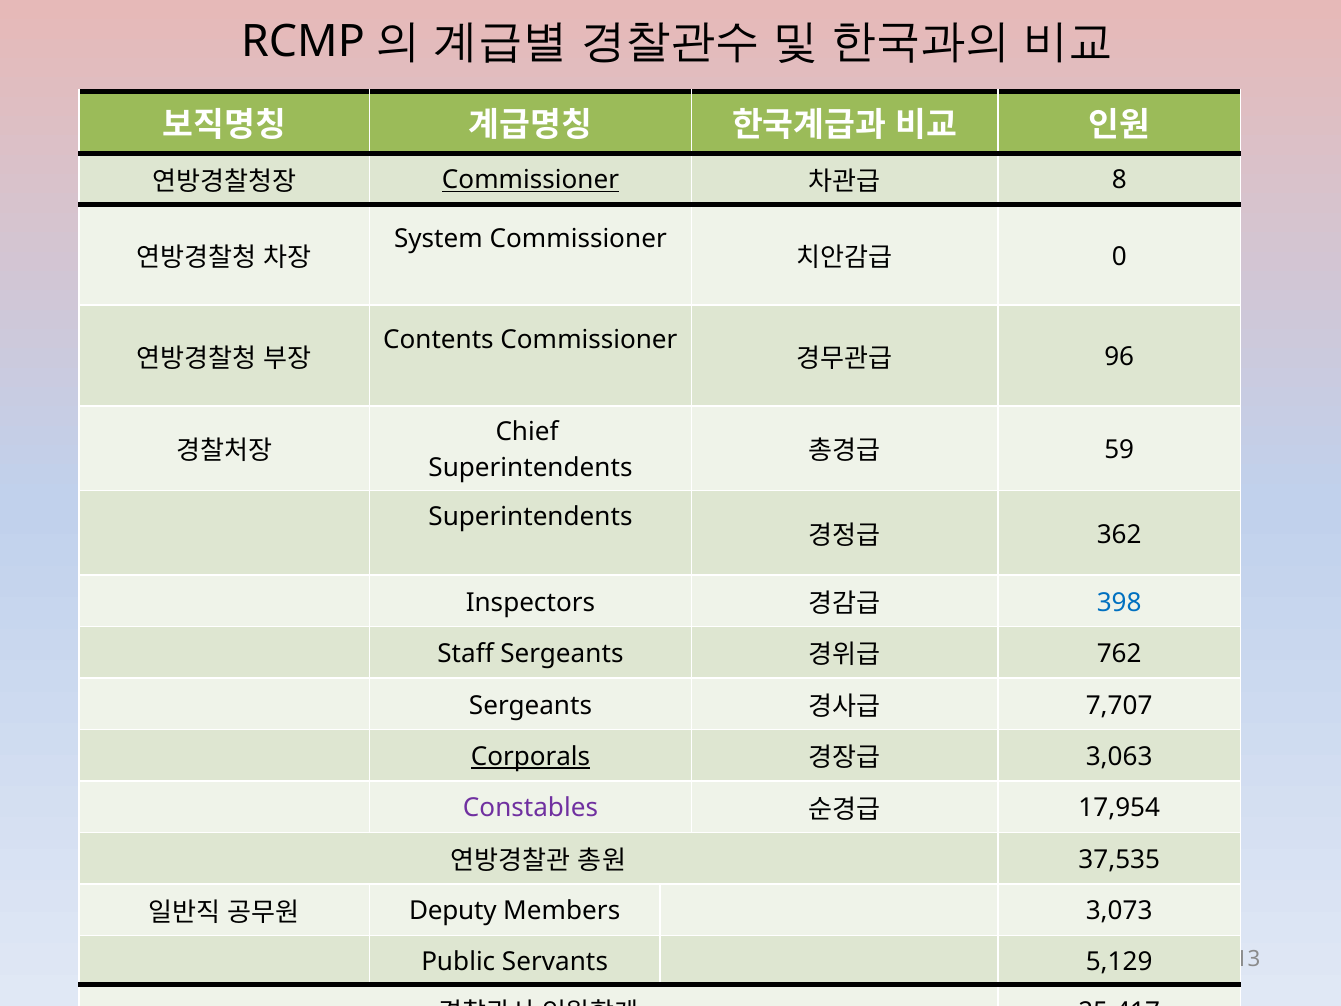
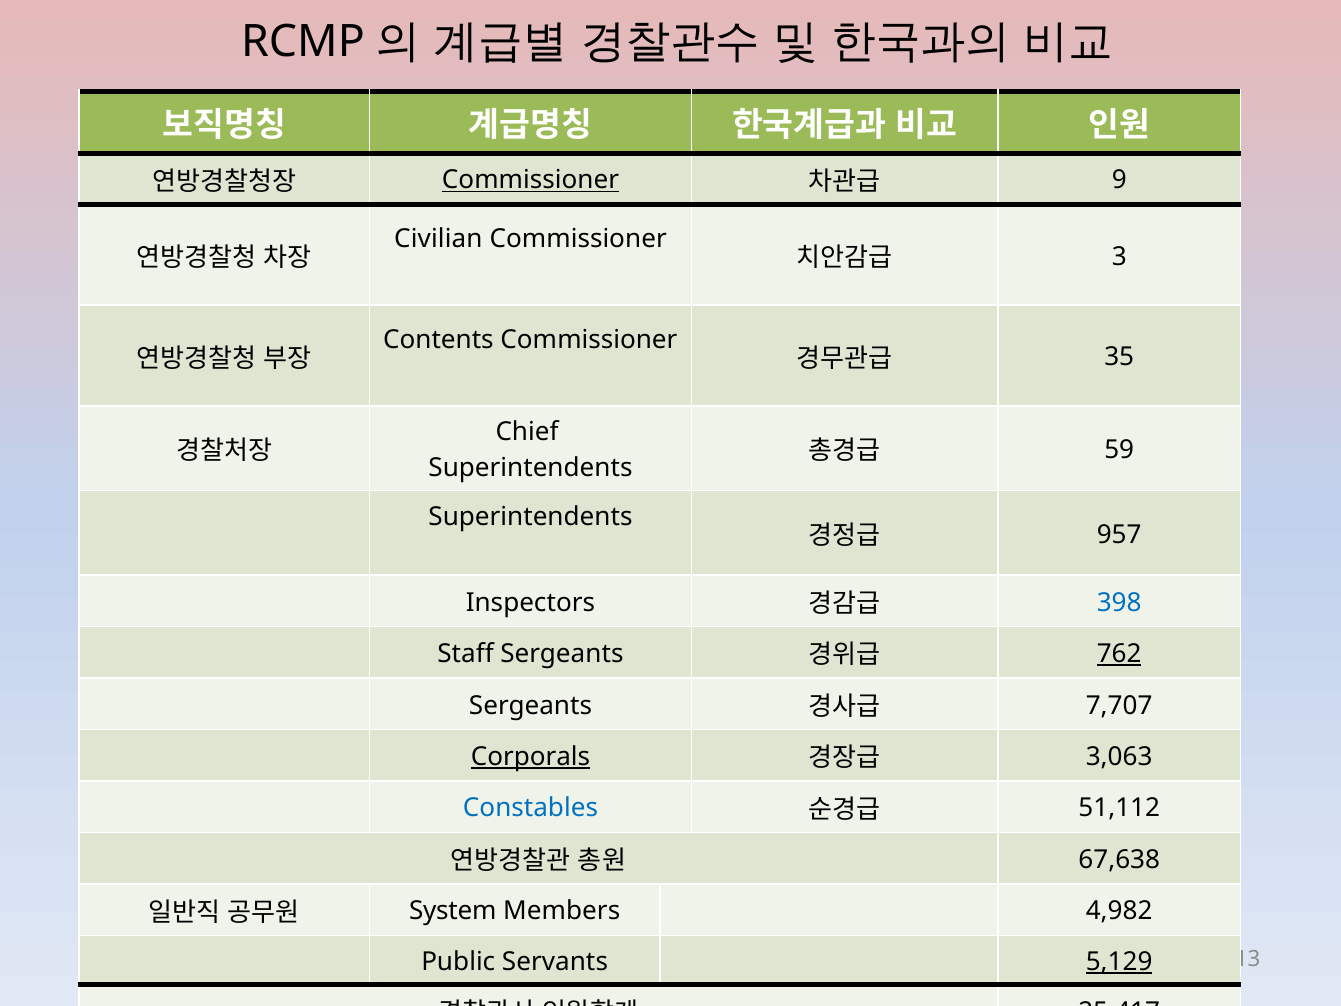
8: 8 -> 9 (1119, 180)
System: System -> Civilian (438, 239)
0: 0 -> 3 (1119, 256)
96: 96 -> 35 (1119, 357)
362: 362 -> 957 (1119, 534)
762 underline: none -> present (1119, 654)
Constables colour: purple -> blue (530, 808)
17,954: 17,954 -> 51,112 (1119, 808)
37,535: 37,535 -> 67,638 (1119, 860)
Deputy: Deputy -> System (453, 911)
3,073: 3,073 -> 4,982 (1119, 911)
5,129 underline: none -> present (1119, 961)
